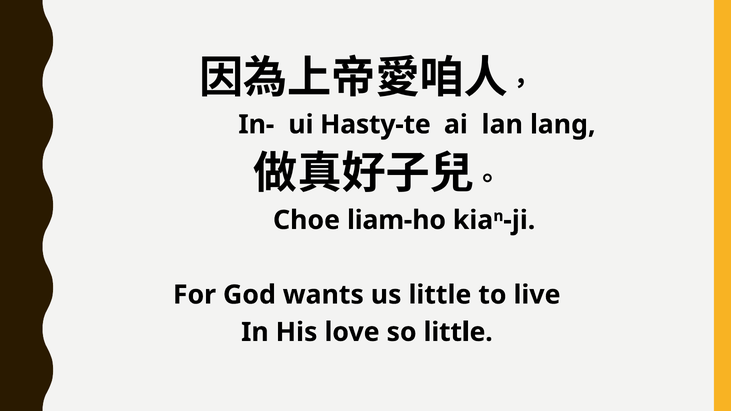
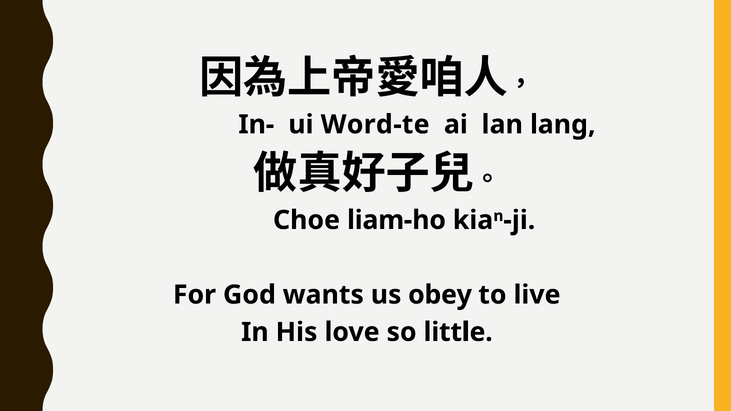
Hasty-te: Hasty-te -> Word-te (375, 125)
us little: little -> obey (440, 295)
